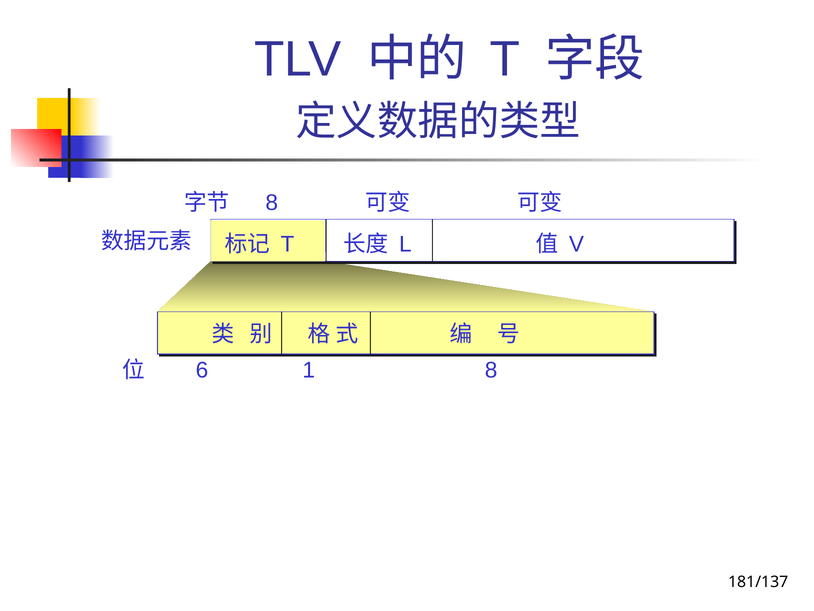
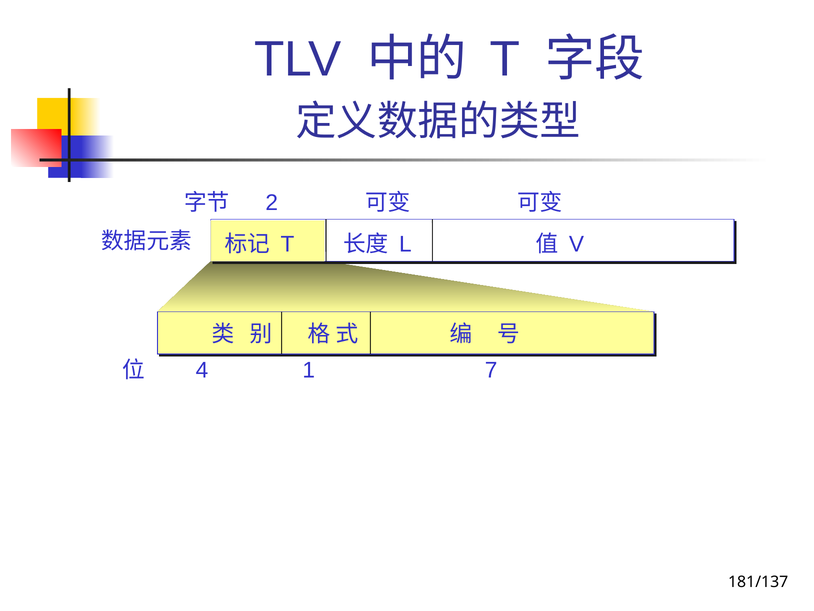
8: 8 -> 2 (272, 203)
6: 6 -> 4 (202, 370)
1 8: 8 -> 7 (491, 370)
